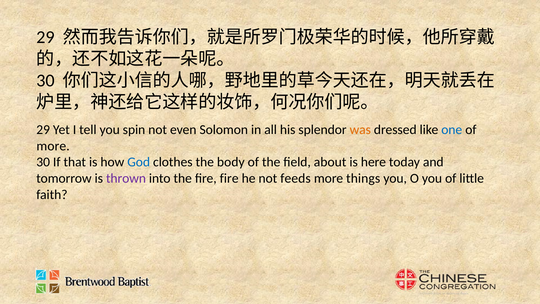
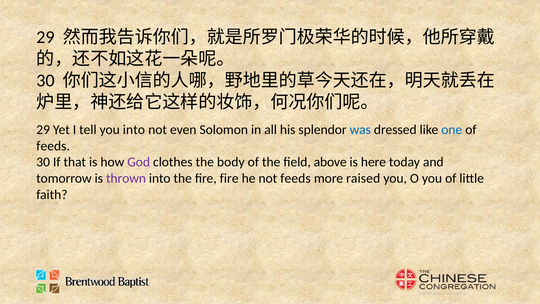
you spin: spin -> into (134, 130)
was colour: orange -> blue (360, 130)
more: more -> feeds (53, 146)
God colour: blue -> purple (139, 162)
about: about -> above (330, 162)
things: things -> raised (363, 178)
